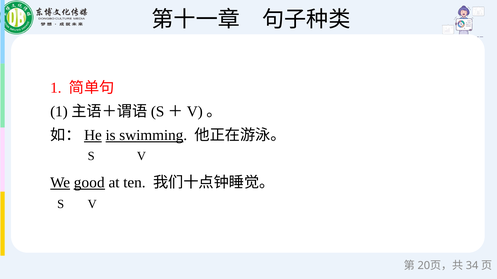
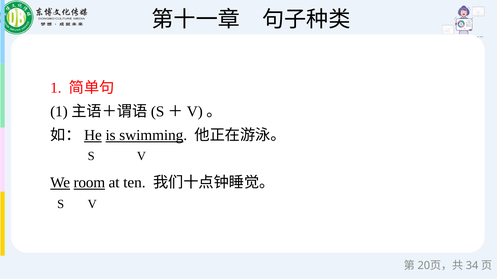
good: good -> room (89, 183)
